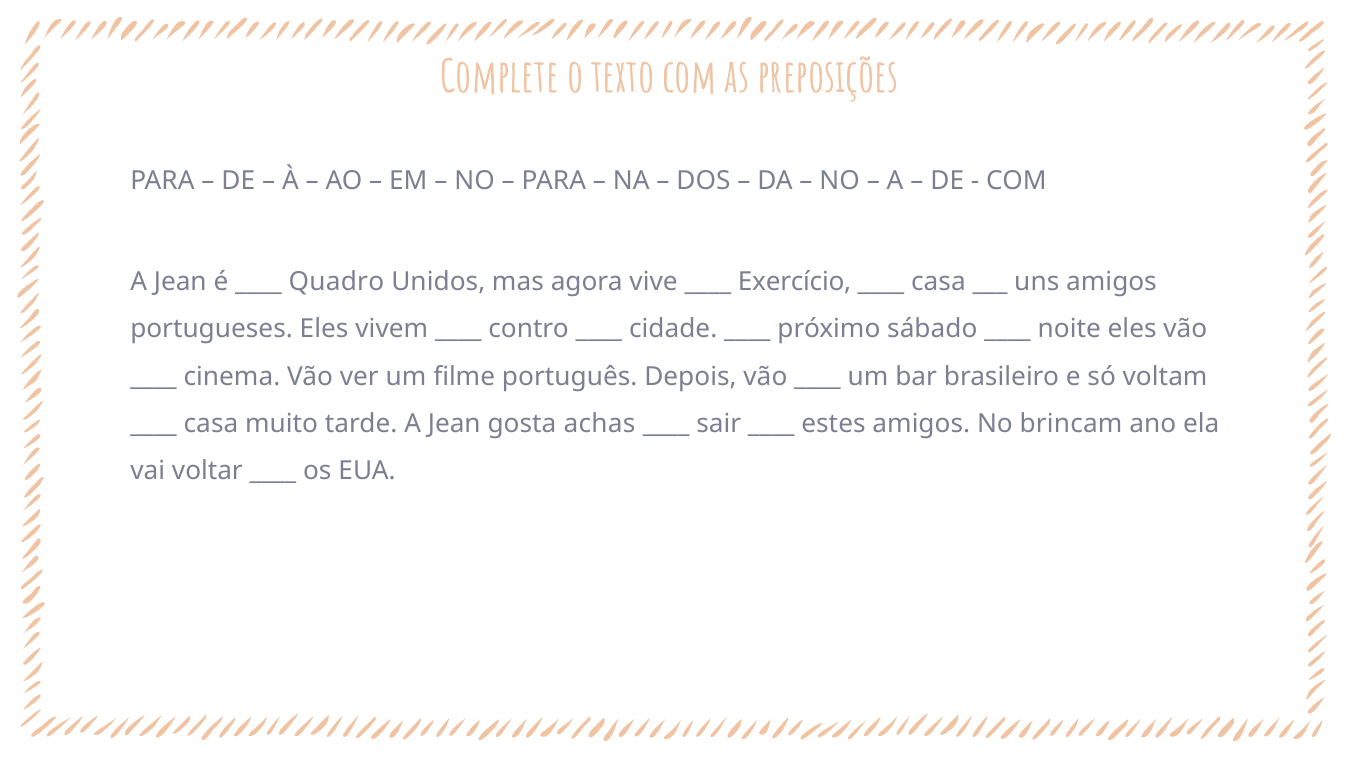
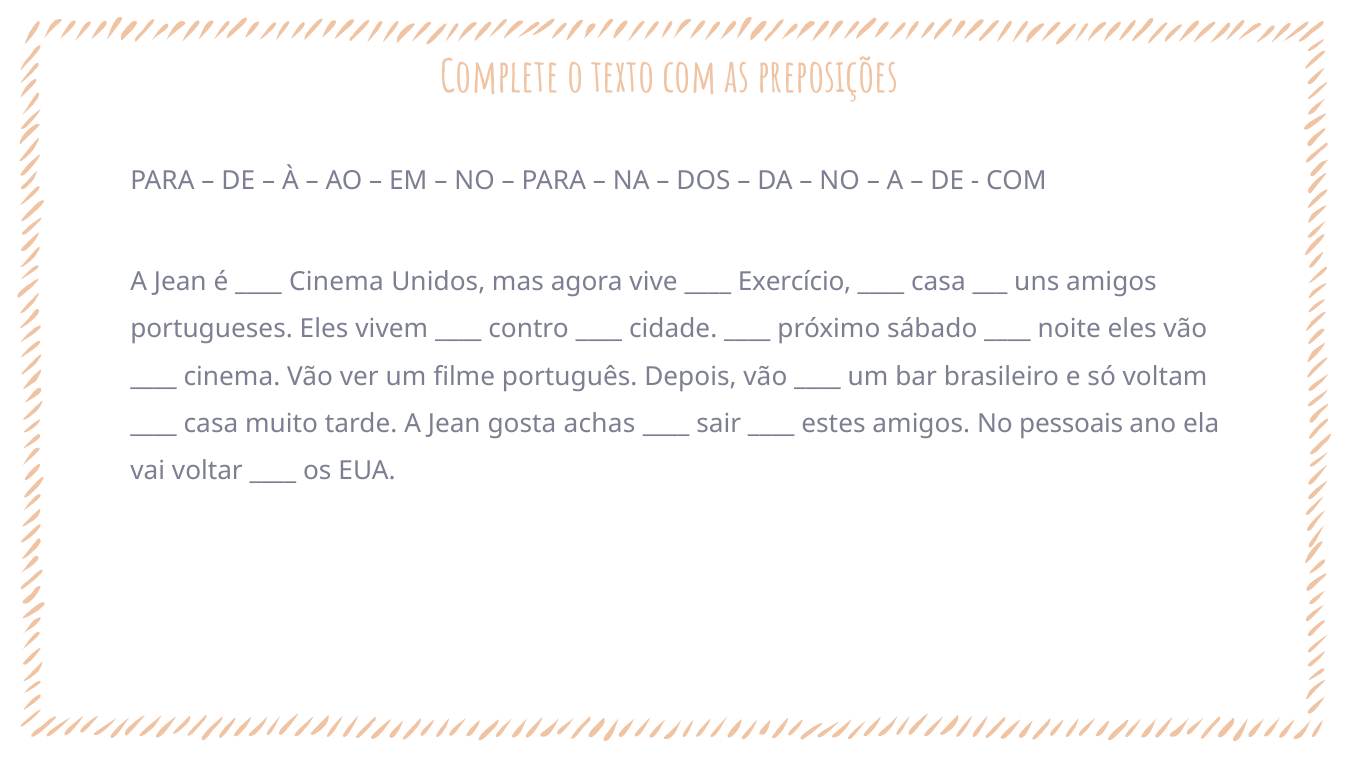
Quadro: Quadro -> Cinema (336, 282)
brincam: brincam -> pessoais (1071, 424)
